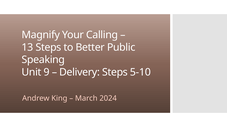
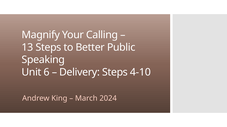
9: 9 -> 6 (47, 73)
5-10: 5-10 -> 4-10 (140, 73)
